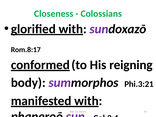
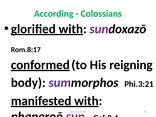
Closeness: Closeness -> According (54, 14)
